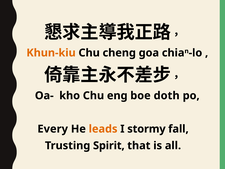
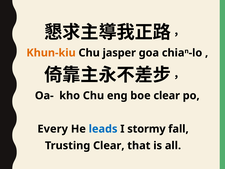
cheng: cheng -> jasper (119, 53)
boe doth: doth -> clear (167, 95)
leads colour: orange -> blue (103, 129)
Trusting Spirit: Spirit -> Clear (109, 145)
